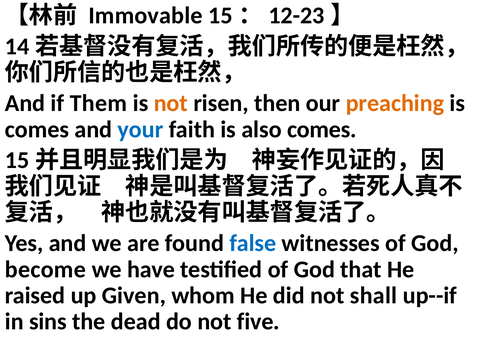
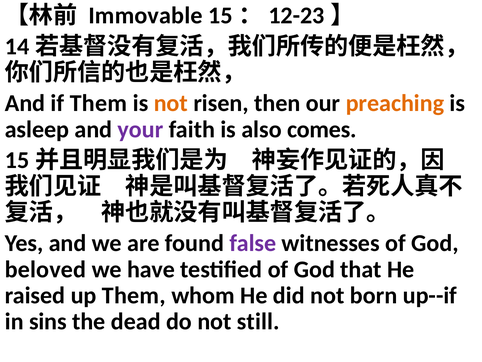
comes: comes -> asleep (37, 129)
your colour: blue -> purple (140, 129)
false colour: blue -> purple (253, 243)
become: become -> beloved (45, 269)
up Given: Given -> Them (134, 295)
shall: shall -> born (374, 295)
five: five -> still (258, 321)
